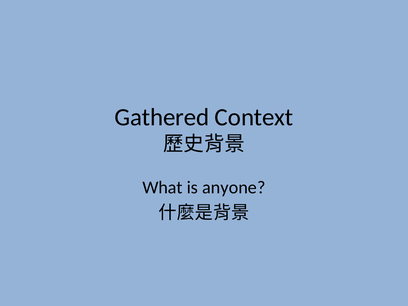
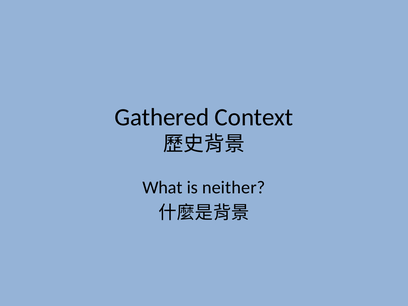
anyone: anyone -> neither (234, 188)
